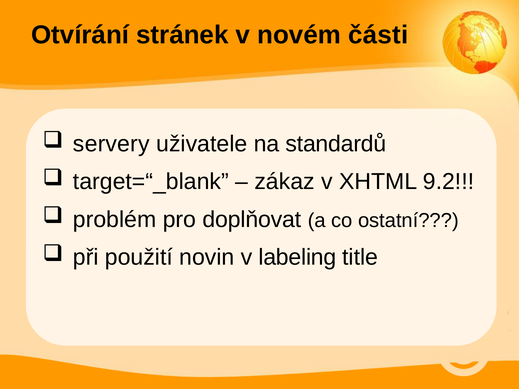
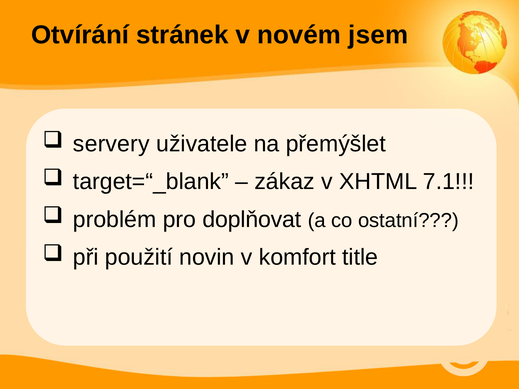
části: části -> jsem (378, 35)
standardů: standardů -> přemýšlet (336, 144)
9.2: 9.2 -> 7.1 (449, 182)
labeling: labeling -> komfort (297, 257)
